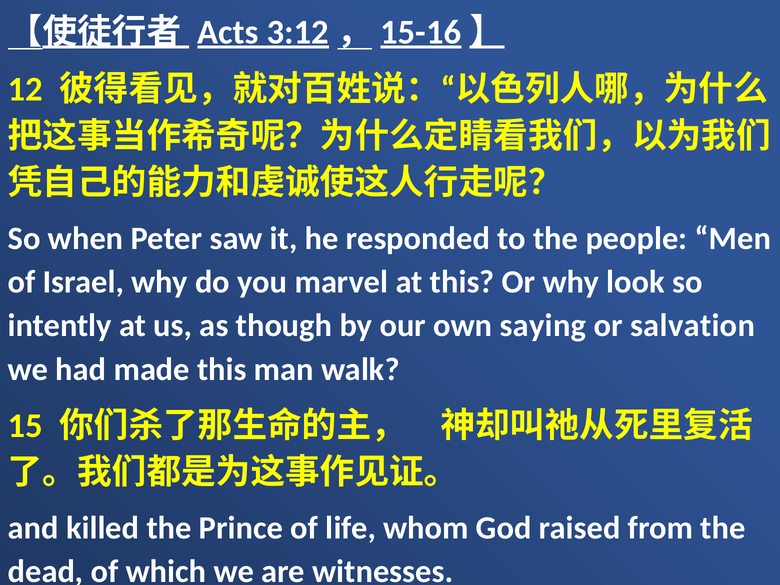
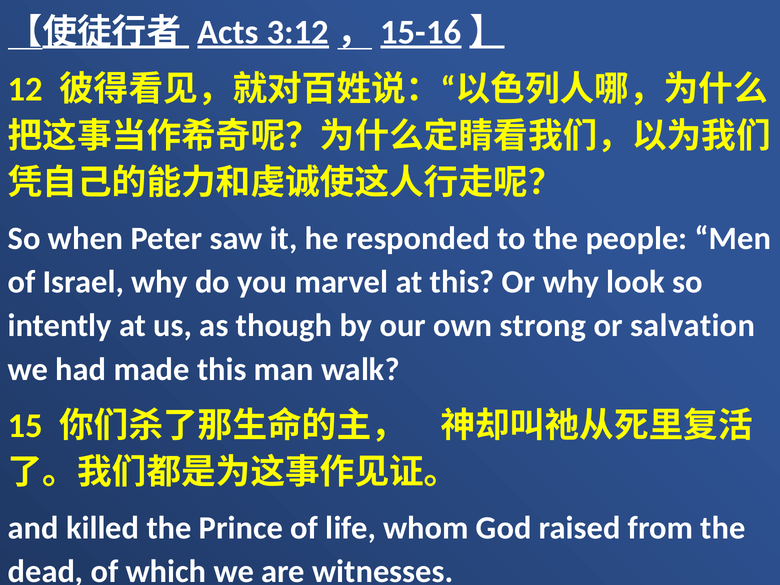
saying: saying -> strong (543, 326)
